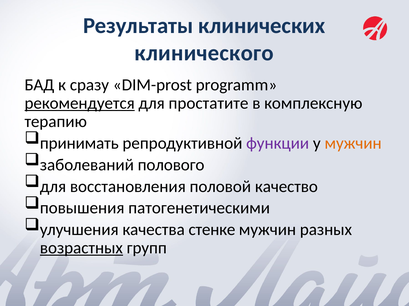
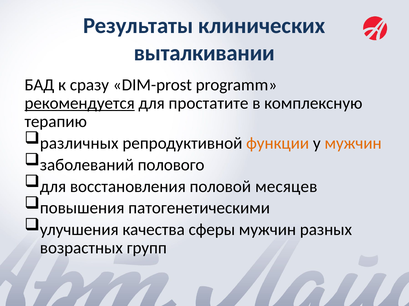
клинического: клинического -> выталкивании (204, 53)
принимать: принимать -> различных (79, 144)
функции colour: purple -> orange (278, 144)
качество: качество -> месяцев (286, 187)
стенке: стенке -> сферы (212, 230)
возрастных underline: present -> none (81, 249)
